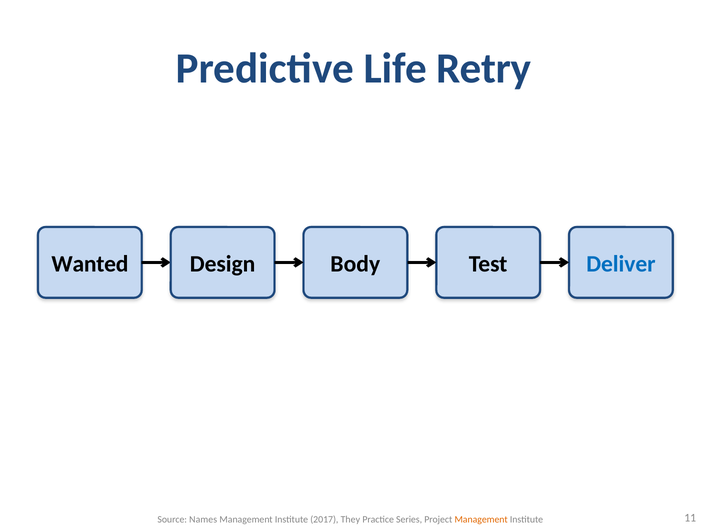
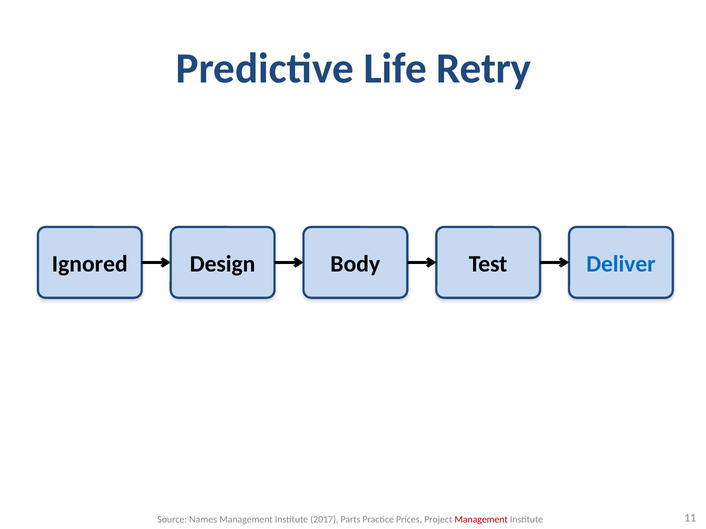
Wanted: Wanted -> Ignored (90, 264)
They: They -> Parts (350, 520)
Series: Series -> Prices (409, 520)
Management colour: orange -> red (481, 520)
